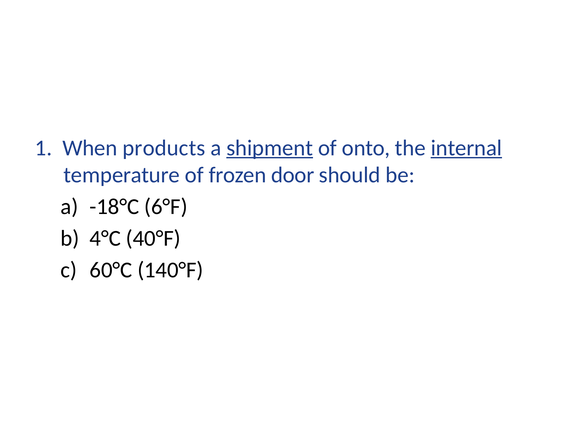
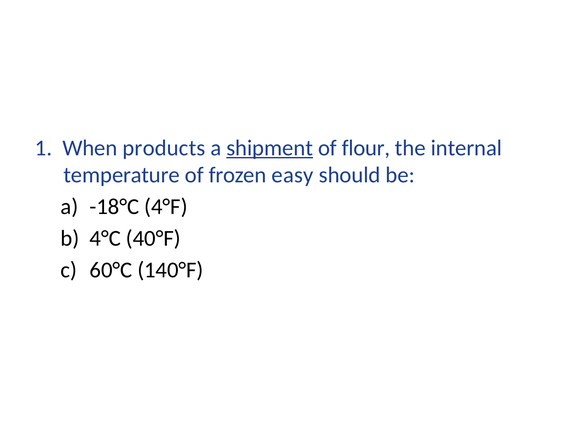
onto: onto -> flour (366, 148)
internal underline: present -> none (466, 148)
door: door -> easy (292, 175)
6°F: 6°F -> 4°F (166, 207)
